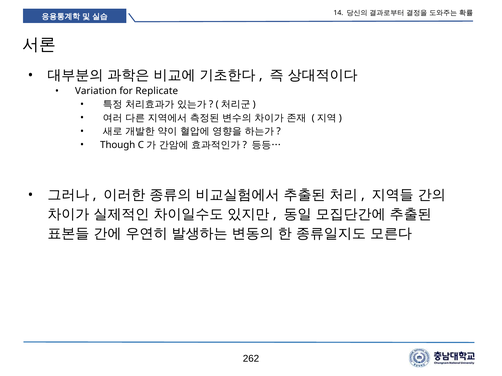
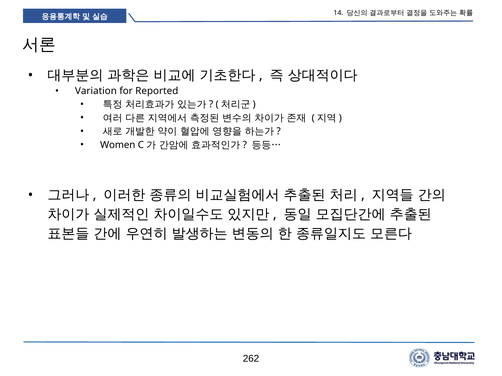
Replicate: Replicate -> Reported (157, 91)
Though: Though -> Women (118, 145)
